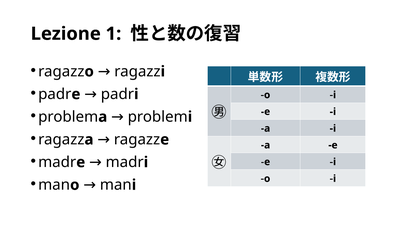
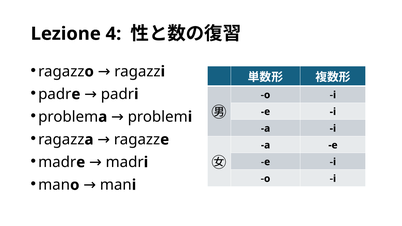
1: 1 -> 4 (113, 34)
